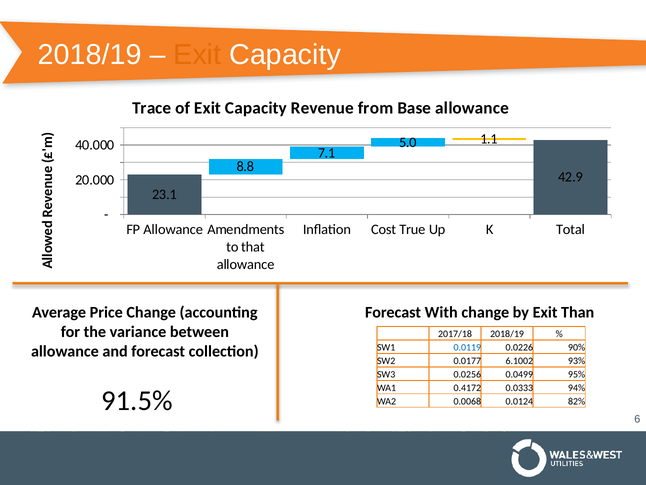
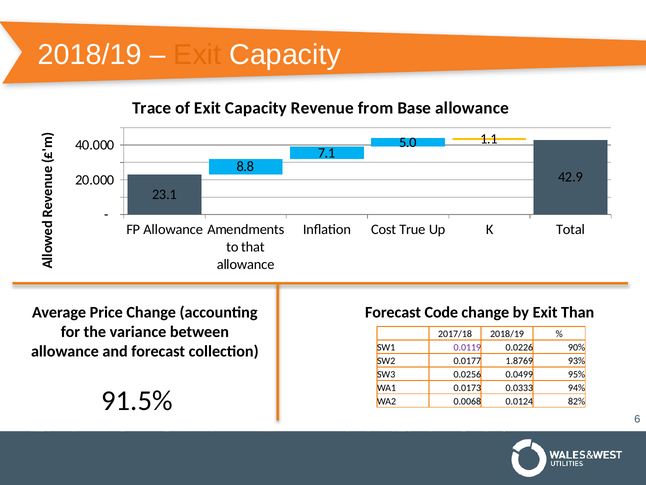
With: With -> Code (441, 312)
0.0119 colour: blue -> purple (467, 347)
6.1002: 6.1002 -> 1.8769 (519, 361)
0.4172: 0.4172 -> 0.0173 (467, 387)
